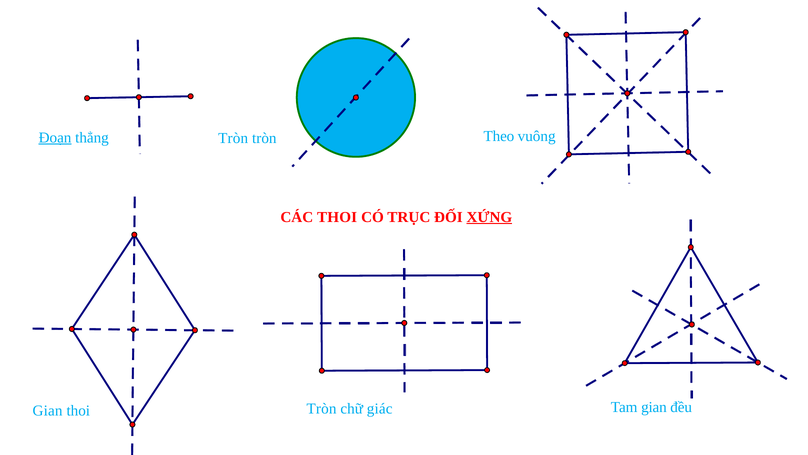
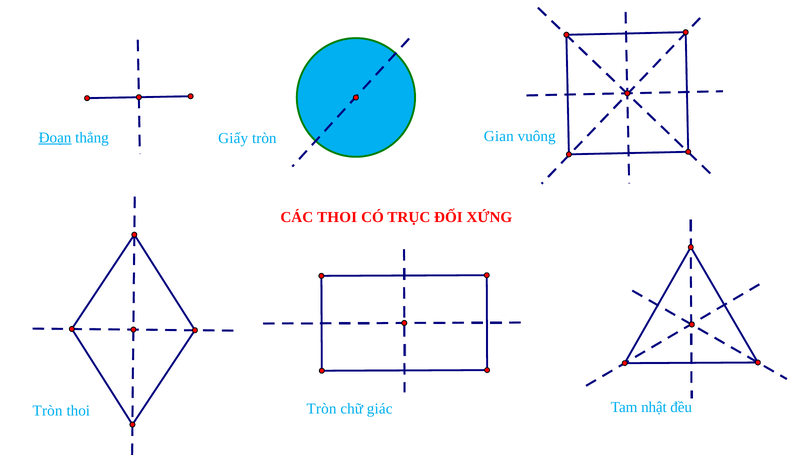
thẳng Tròn: Tròn -> Giấy (233, 138)
Theo: Theo -> Gian (499, 136)
XỨNG underline: present -> none (489, 217)
Gian: Gian -> Tròn (48, 410)
Tam gian: gian -> nhật (654, 407)
